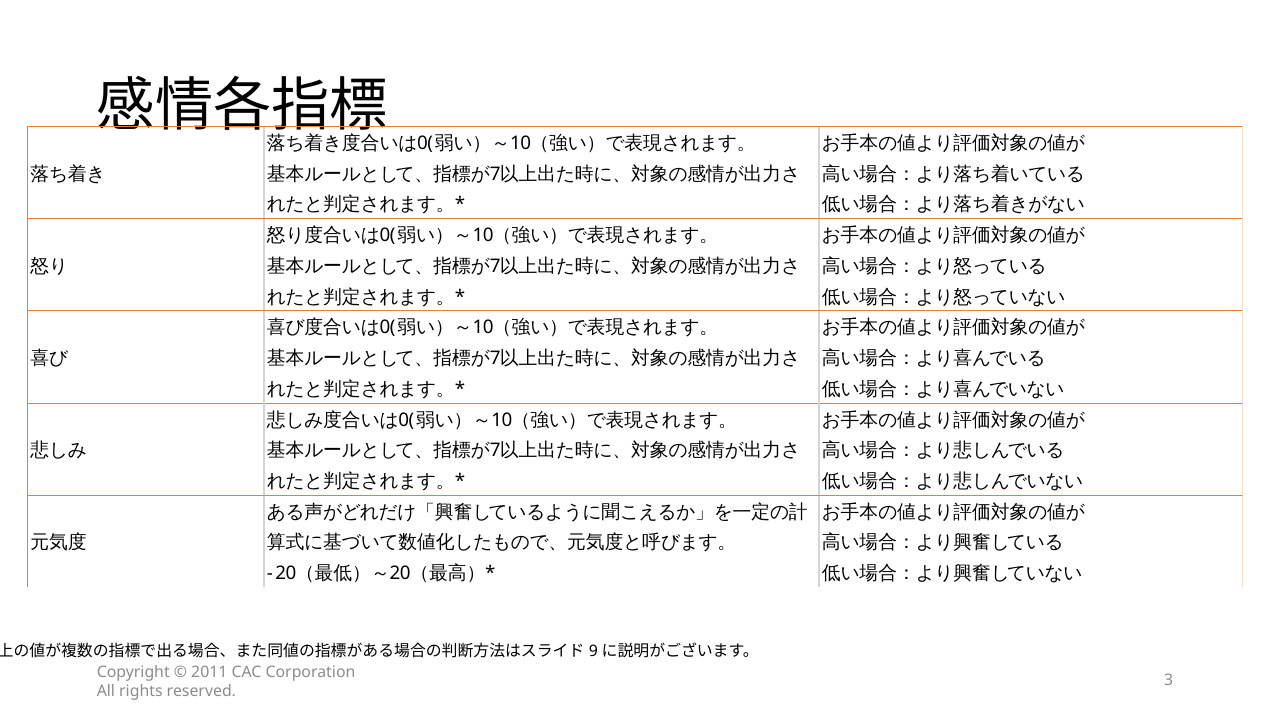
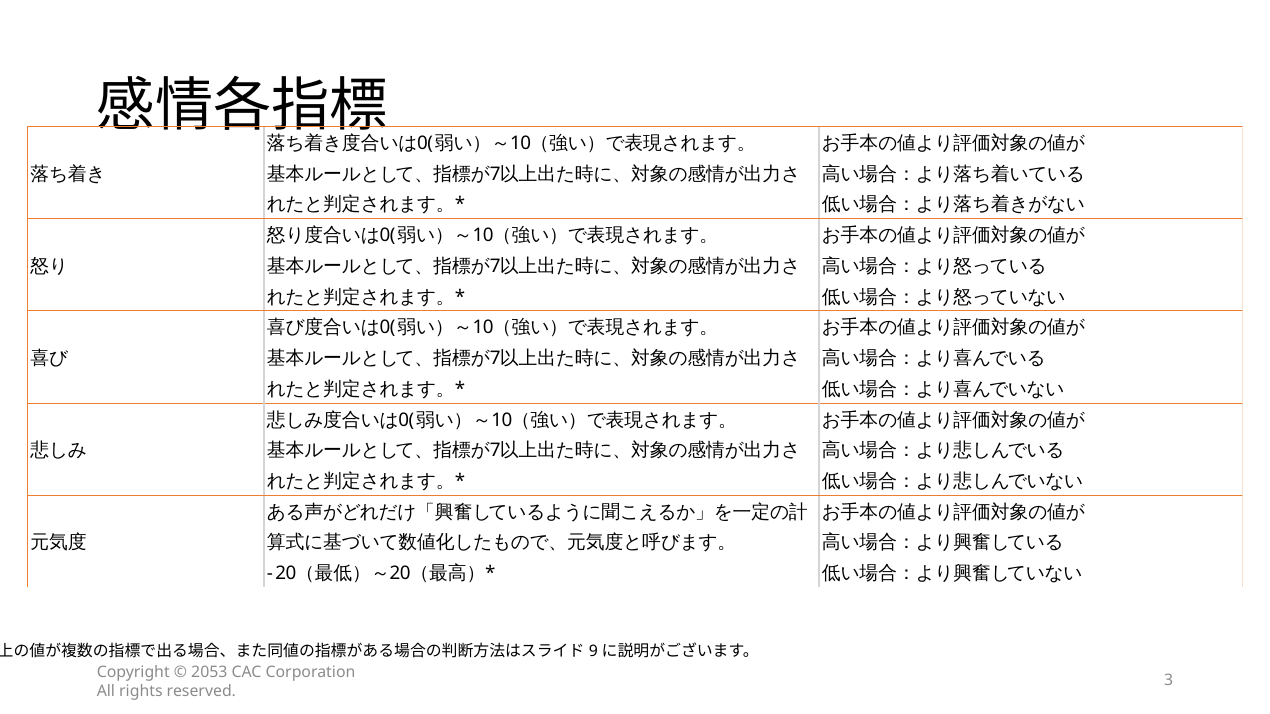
2011: 2011 -> 2053 (209, 673)
